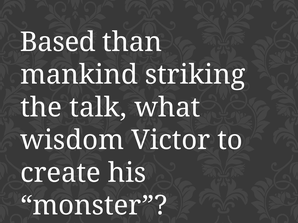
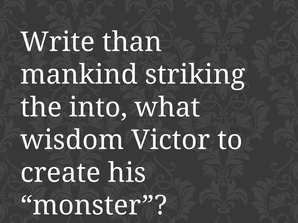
Based: Based -> Write (58, 42)
talk: talk -> into (98, 108)
